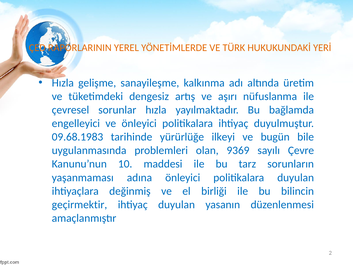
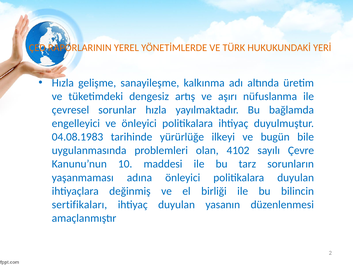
09.68.1983: 09.68.1983 -> 04.08.1983 (77, 137)
9369: 9369 -> 4102 (238, 150)
geçirmektir: geçirmektir -> sertifikaları (79, 204)
